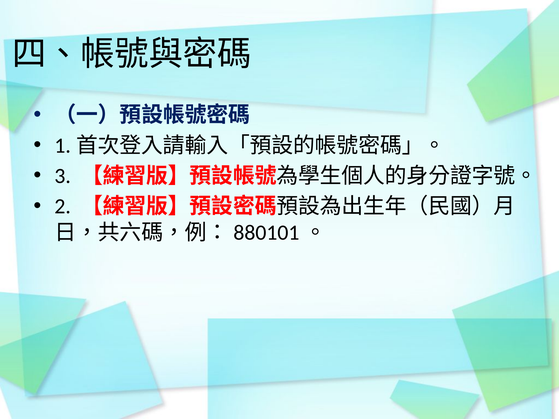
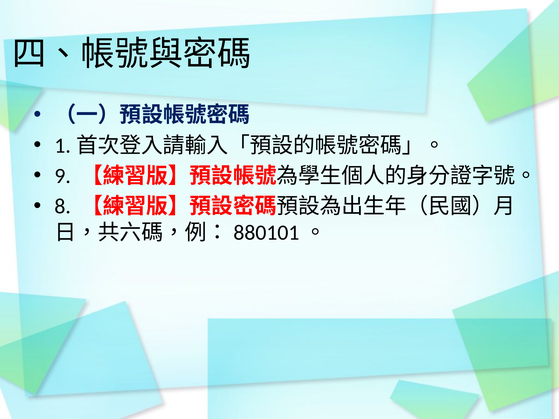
3: 3 -> 9 (63, 176)
2: 2 -> 8 (63, 207)
